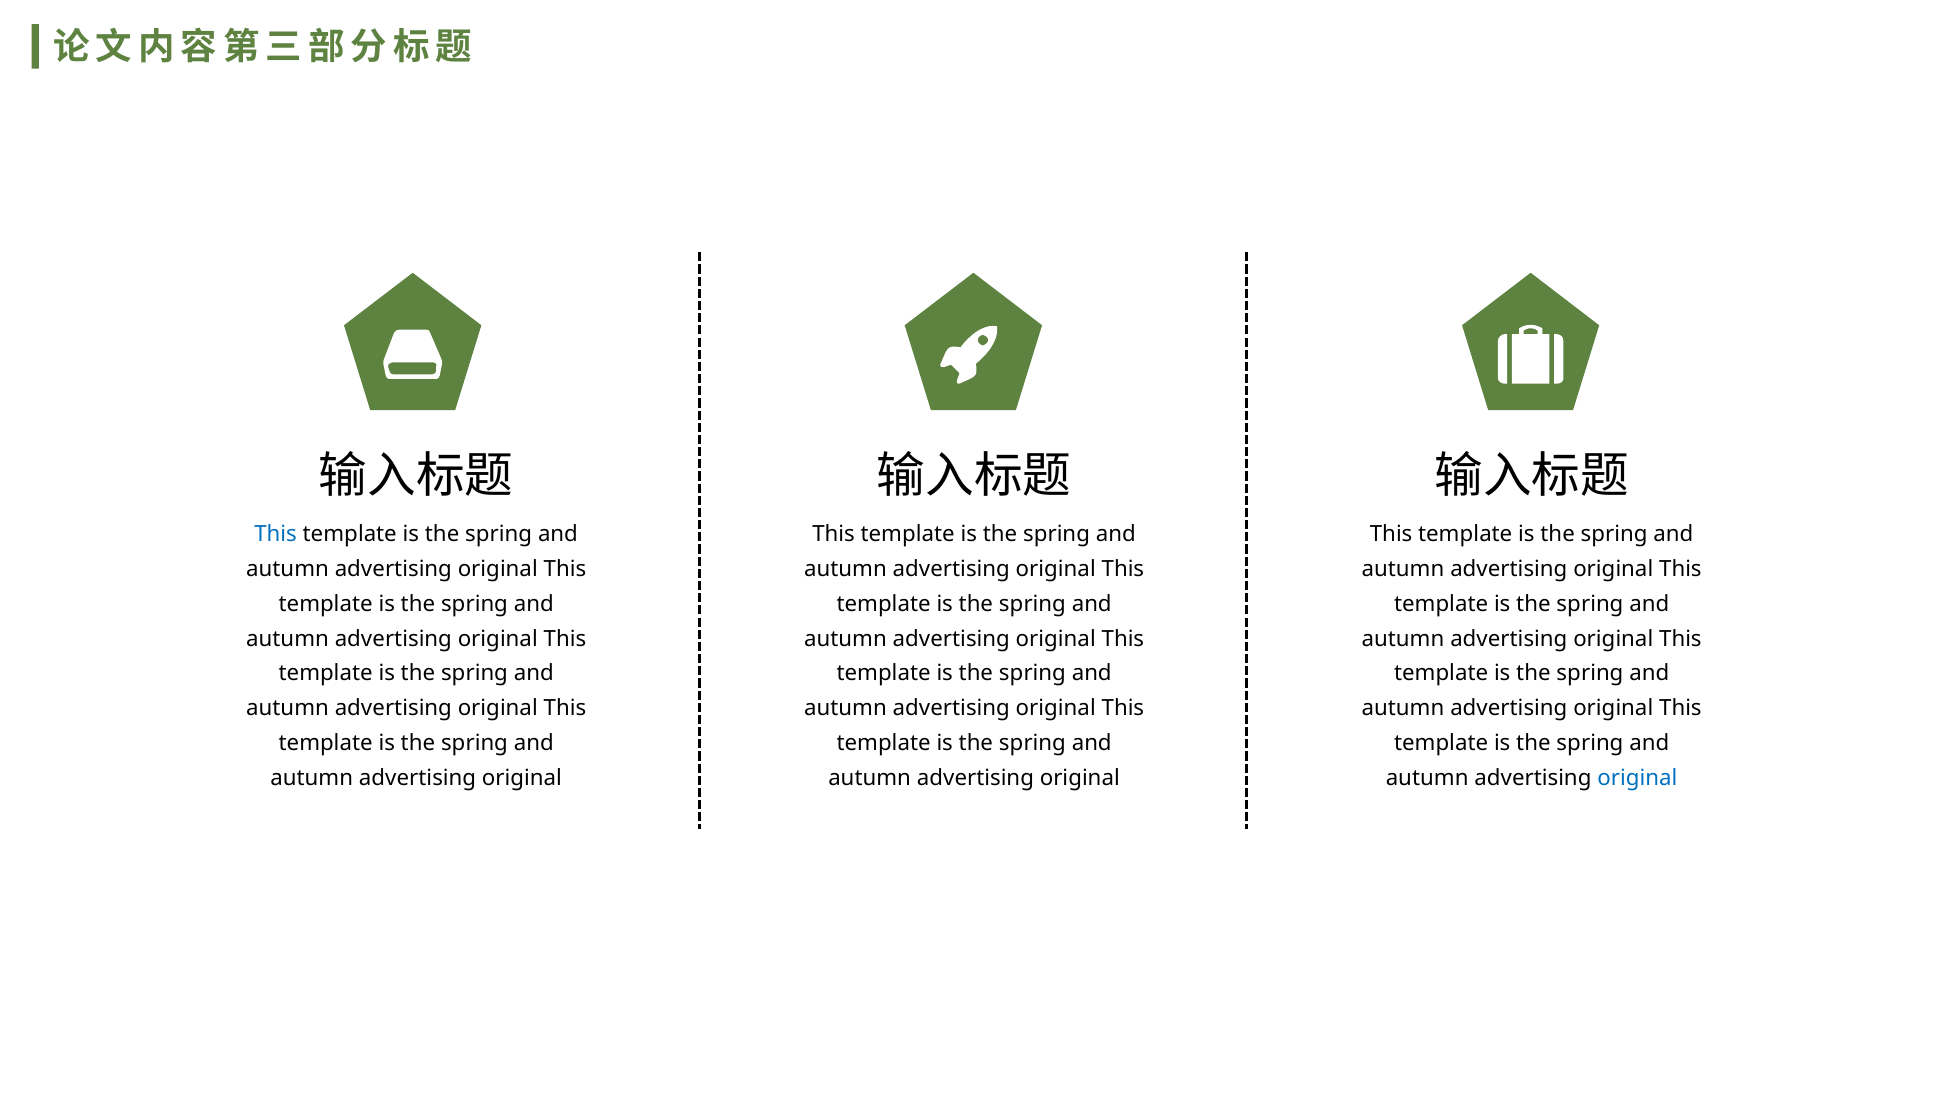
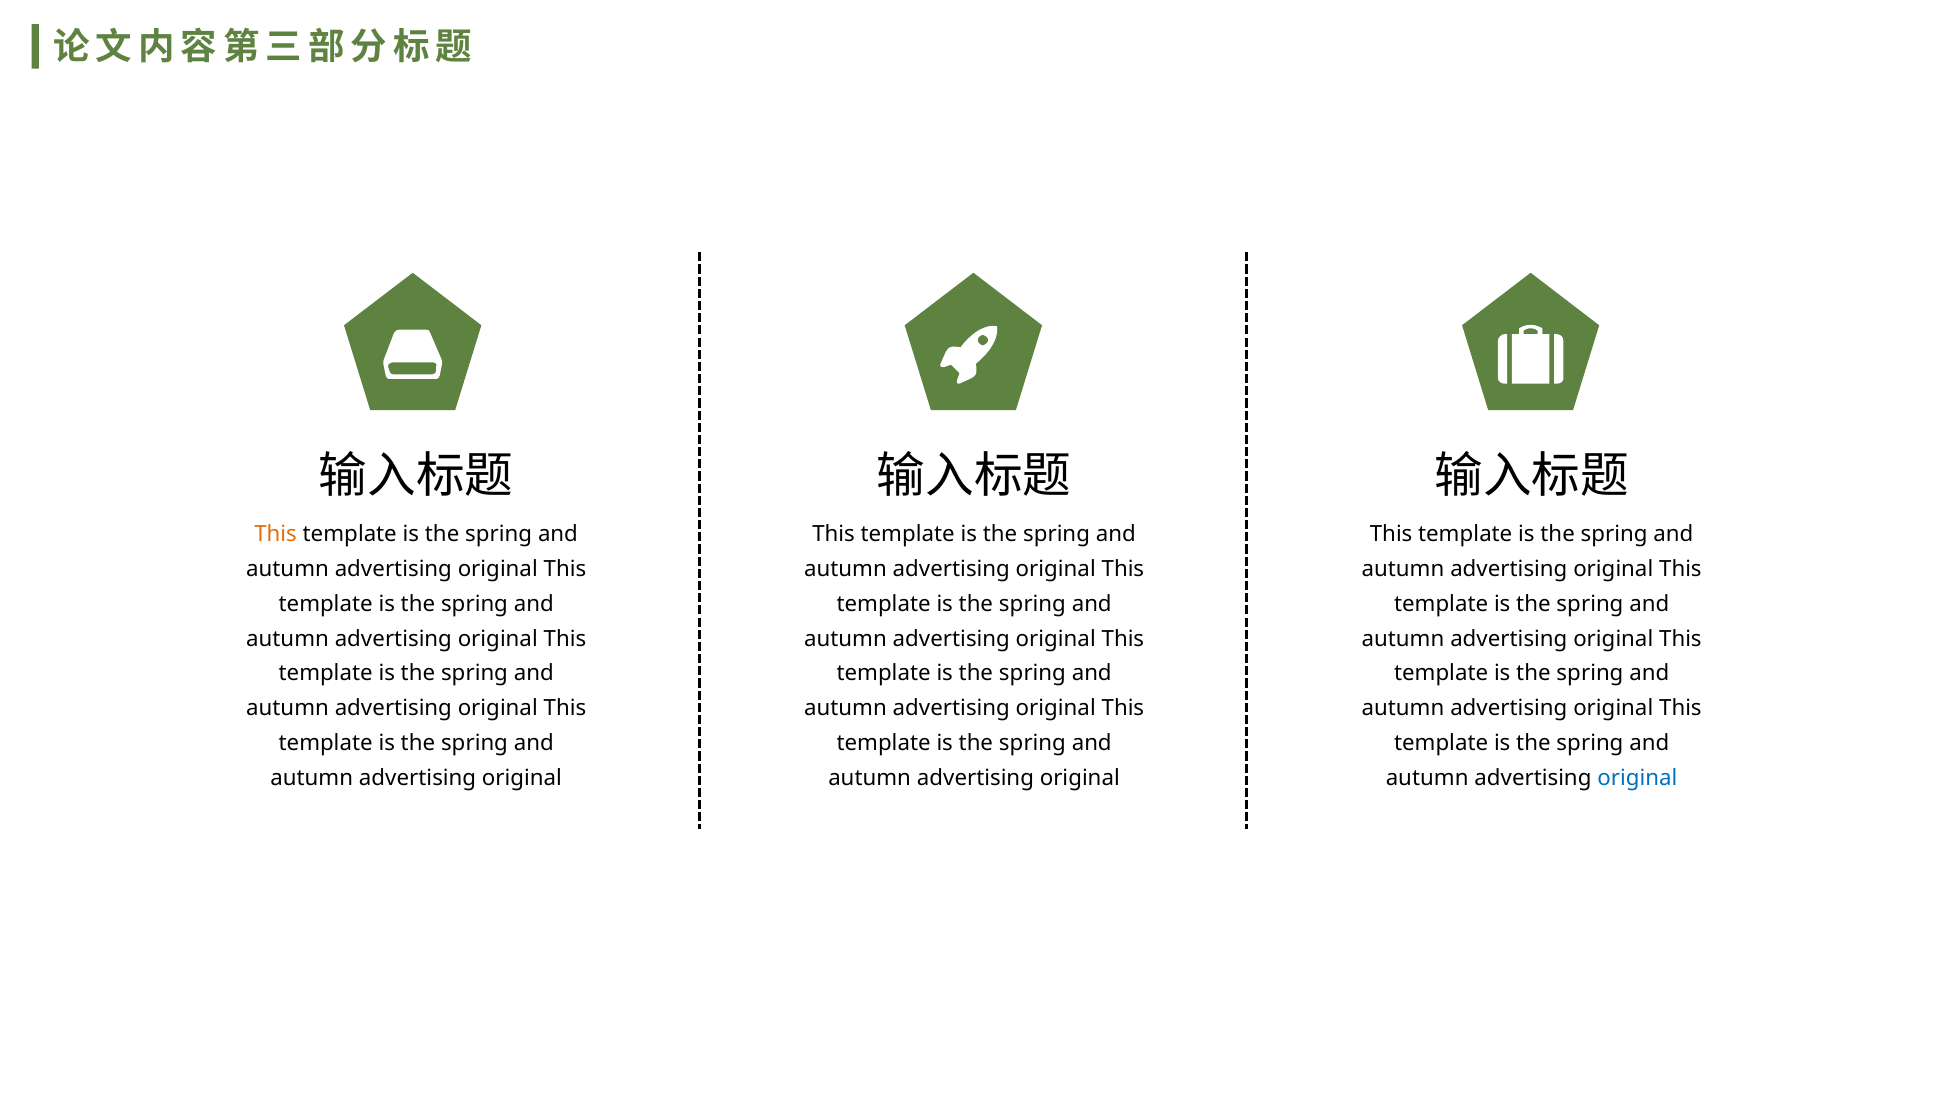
This colour: blue -> orange (276, 534)
